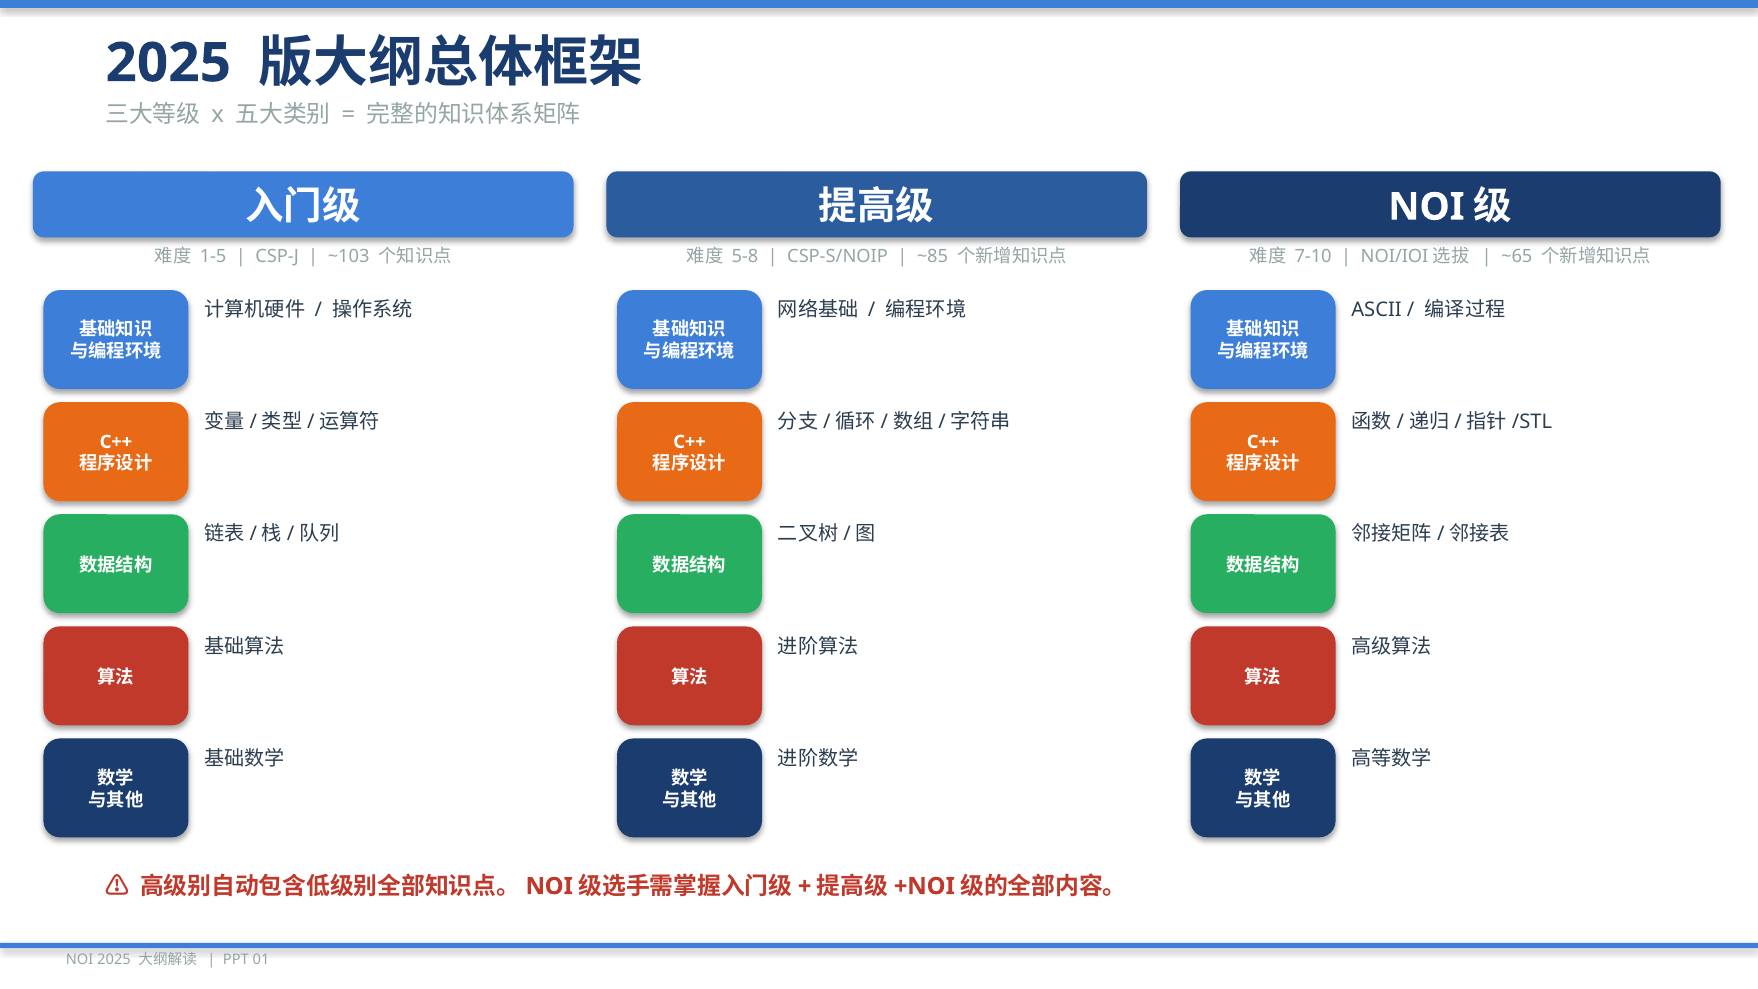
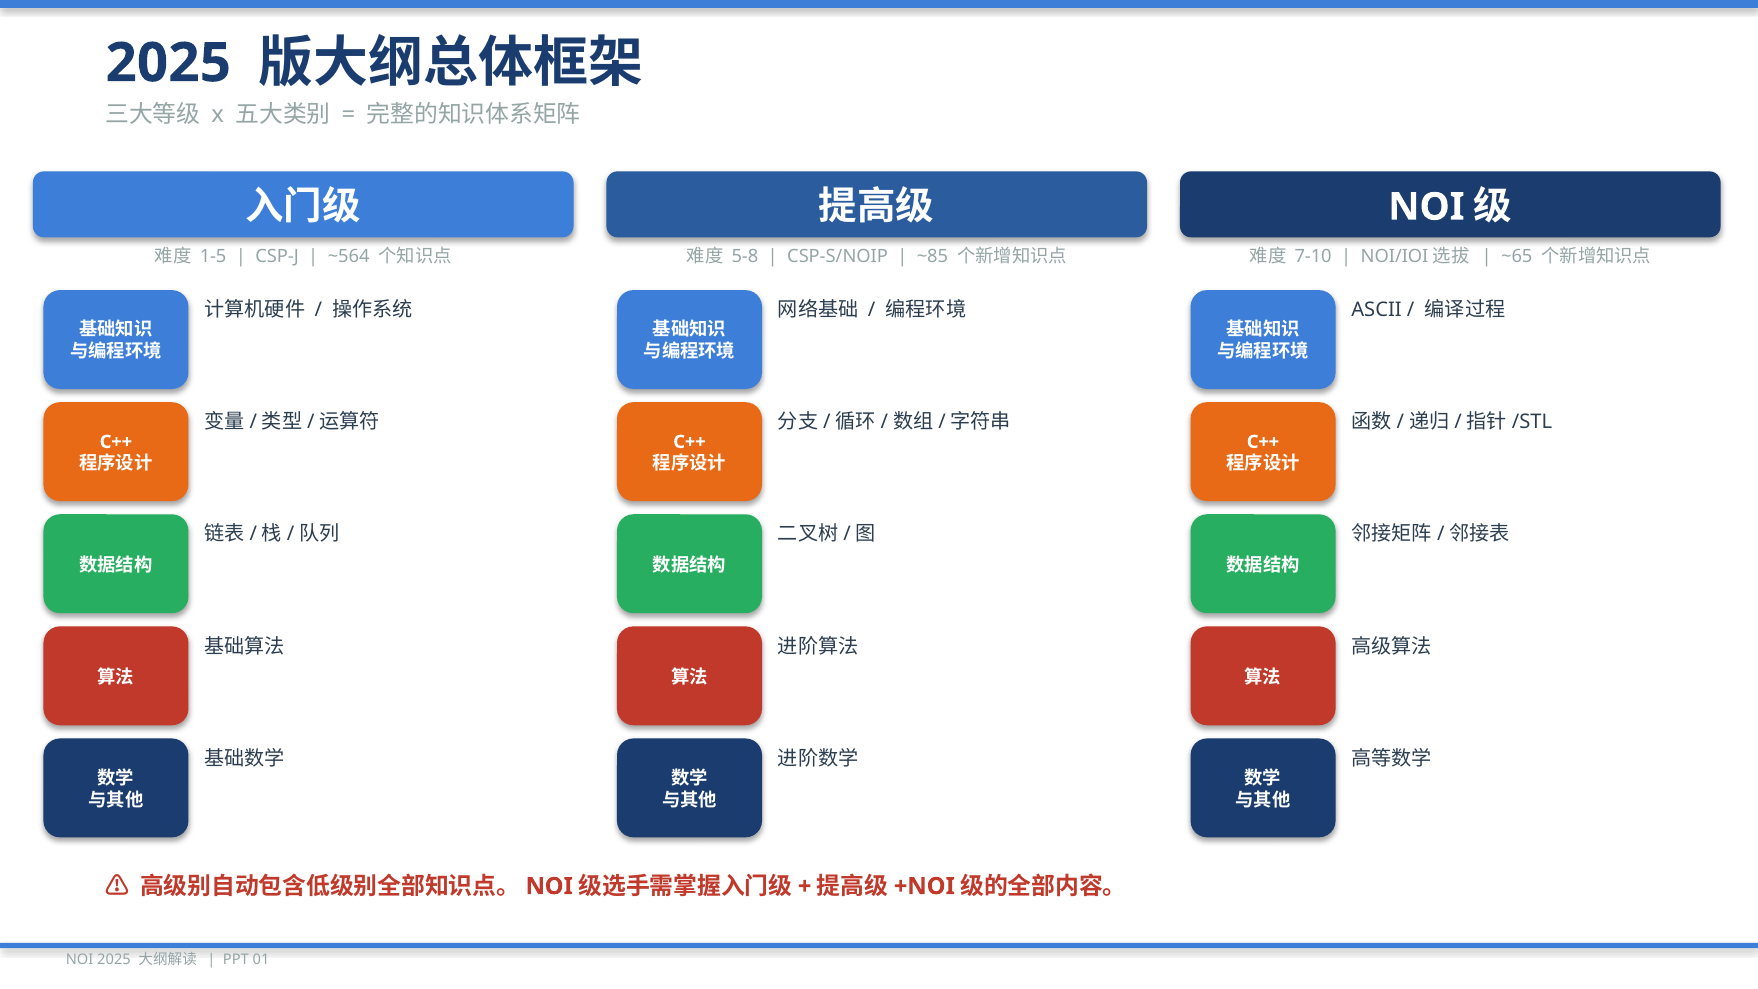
~103: ~103 -> ~564 (349, 256)
